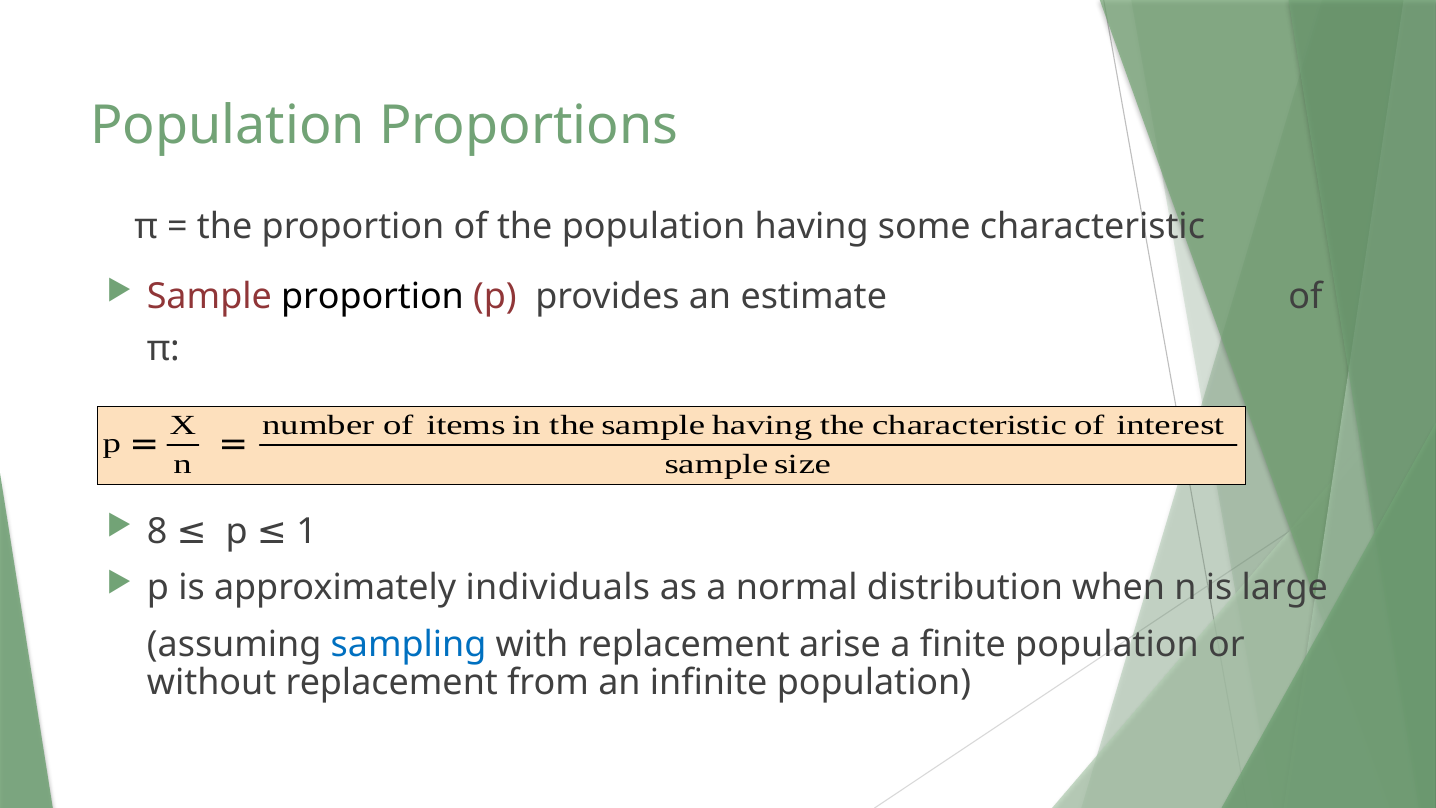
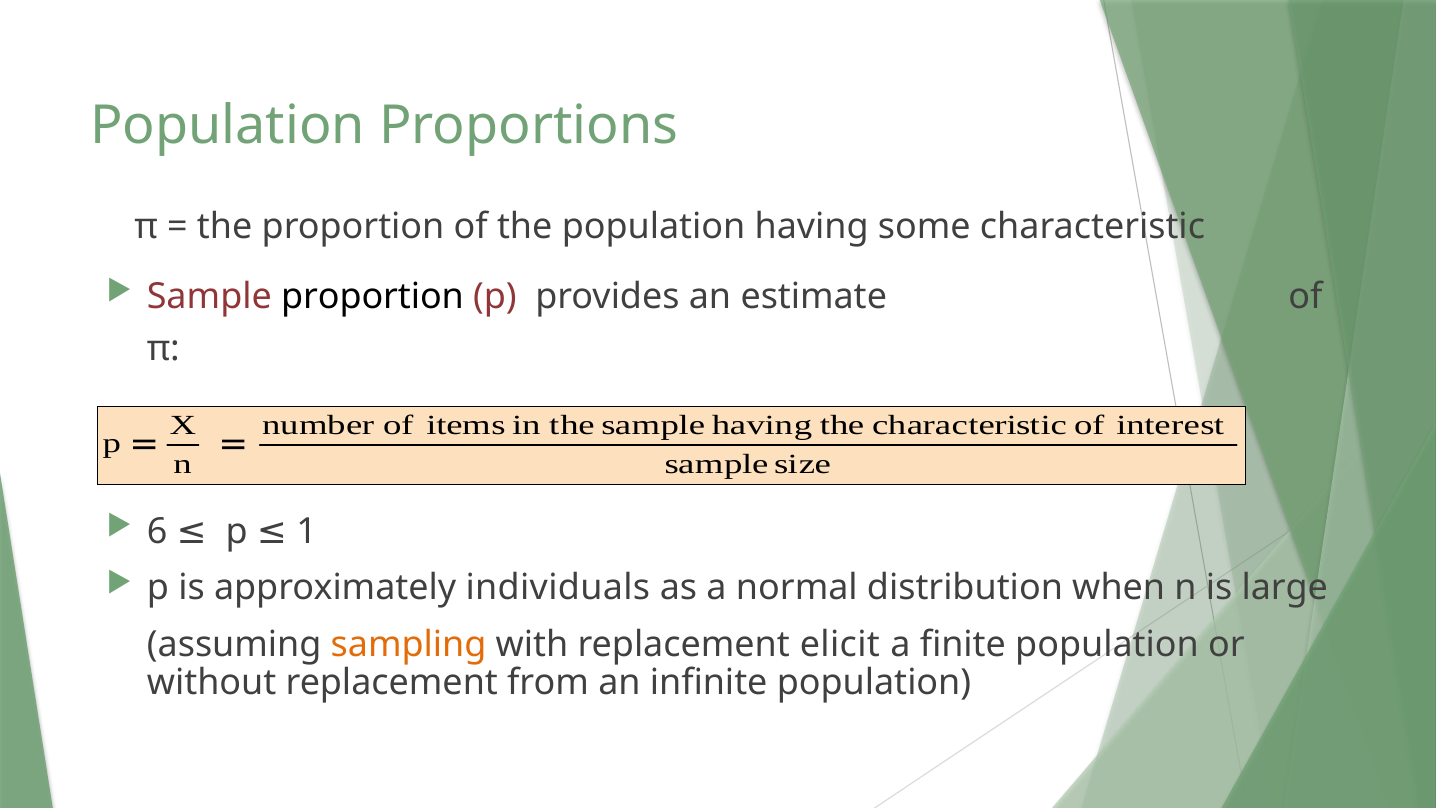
8: 8 -> 6 (157, 531)
sampling colour: blue -> orange (409, 644)
arise: arise -> elicit (840, 644)
